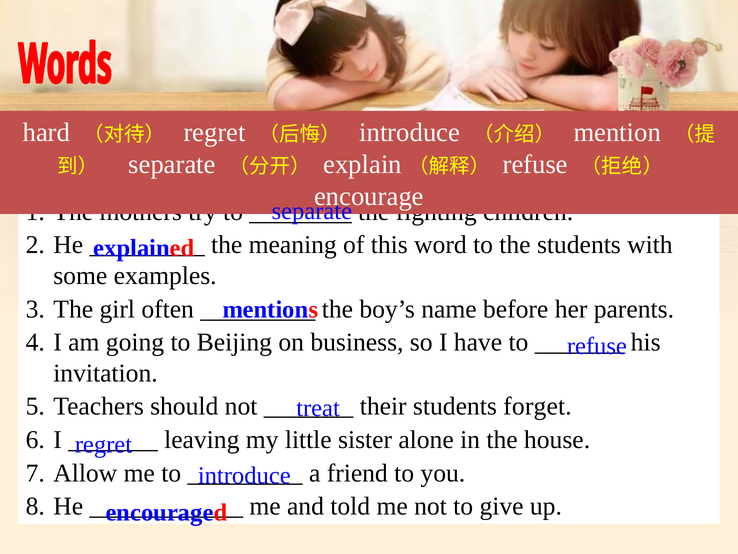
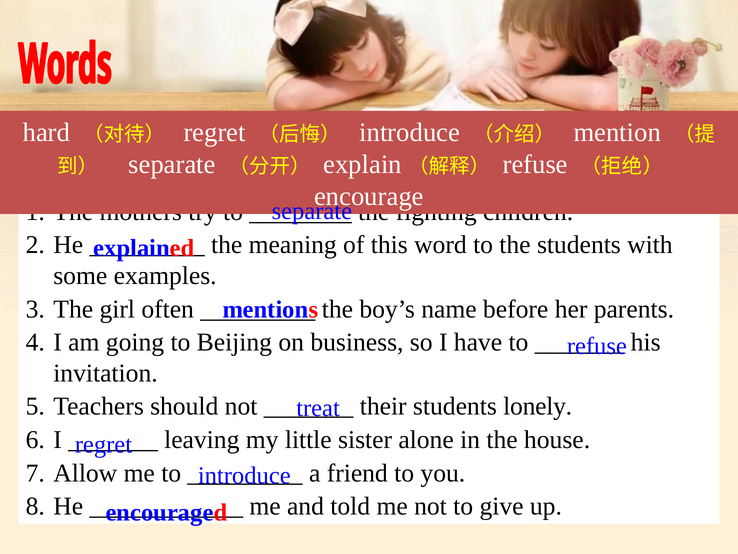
forget: forget -> lonely (538, 406)
